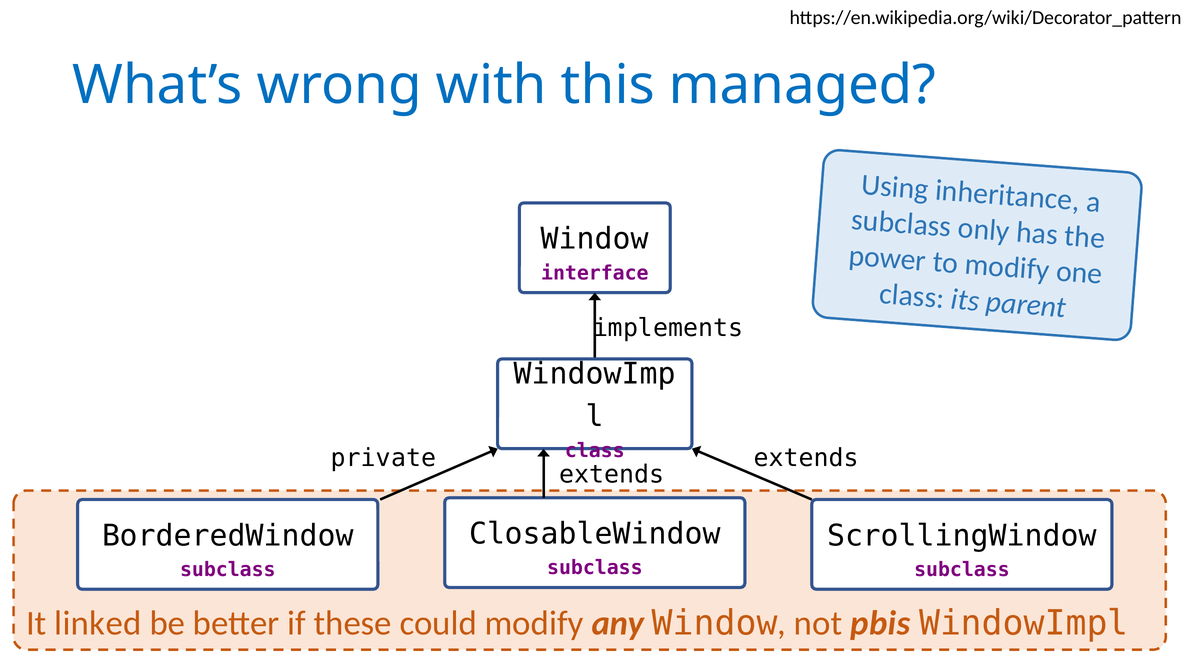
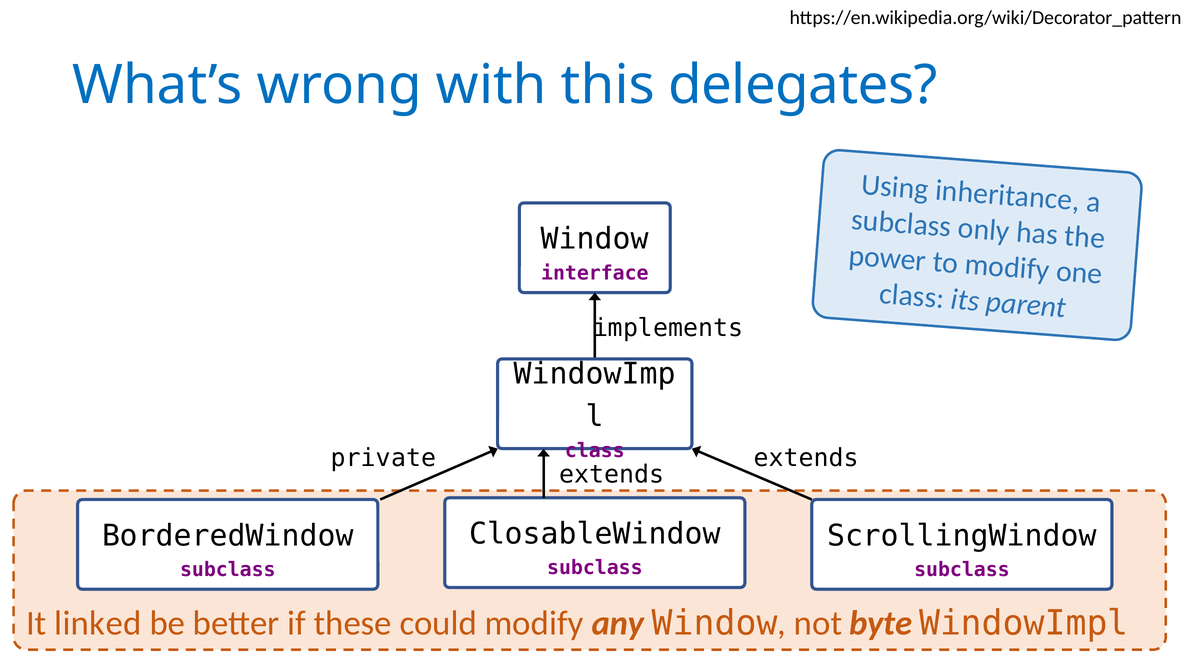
managed: managed -> delegates (803, 85)
pbis: pbis -> byte (881, 624)
